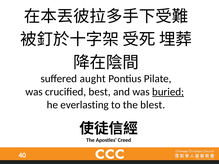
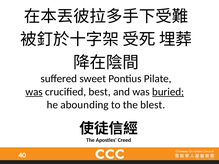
aught: aught -> sweet (93, 79)
was underline: none -> present (34, 92)
everlasting: everlasting -> abounding (85, 105)
